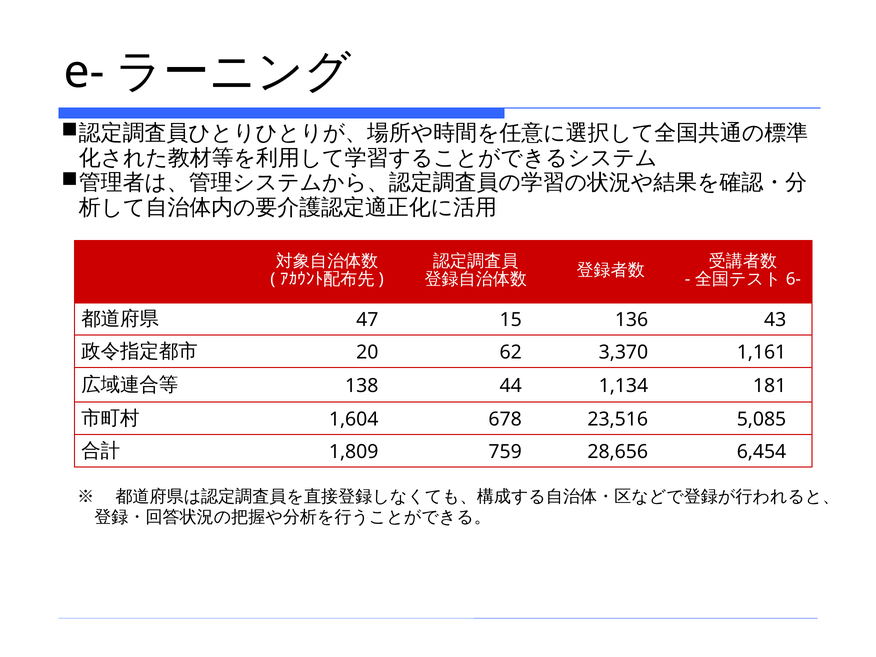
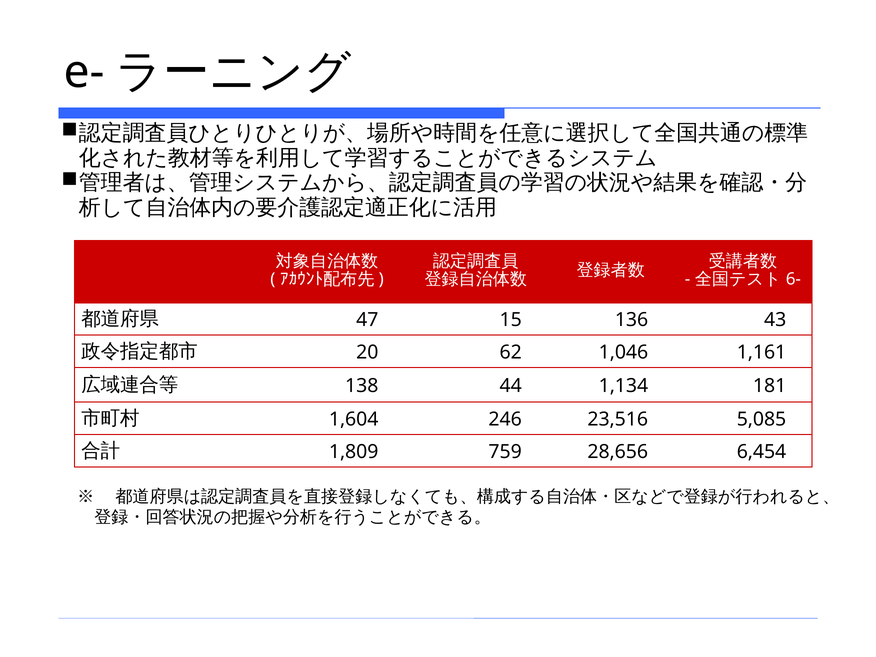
3,370: 3,370 -> 1,046 (623, 353)
678: 678 -> 246 (505, 419)
